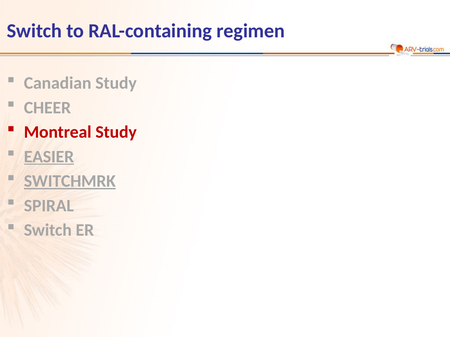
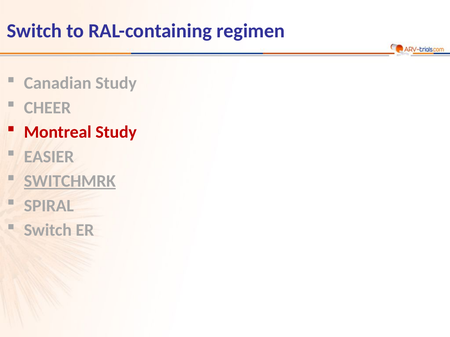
EASIER underline: present -> none (49, 157)
